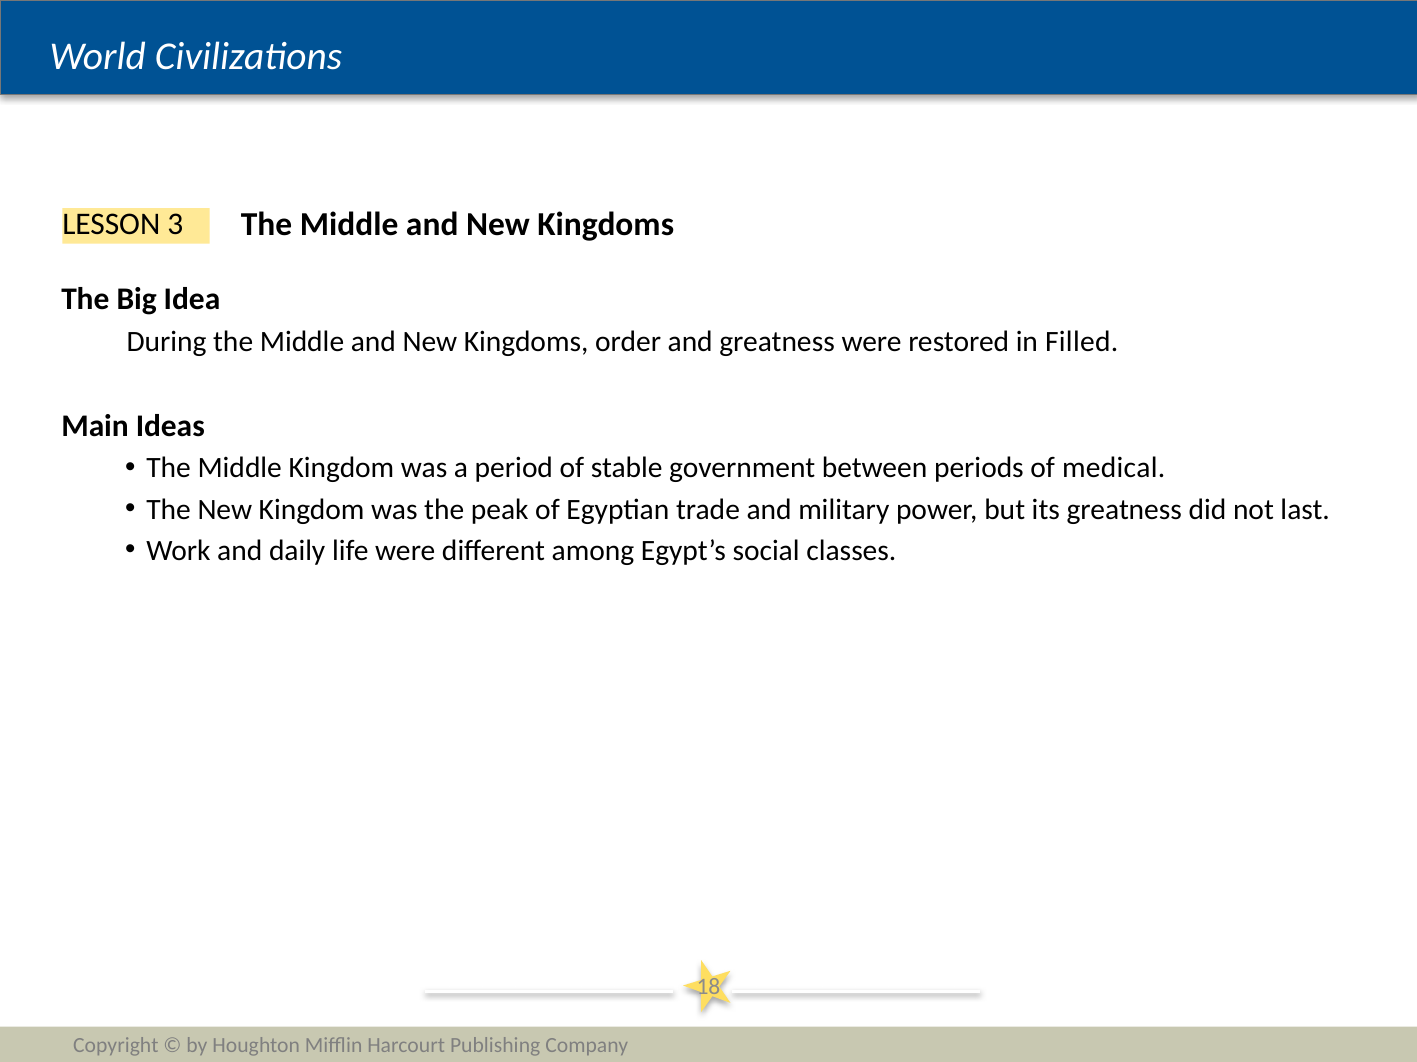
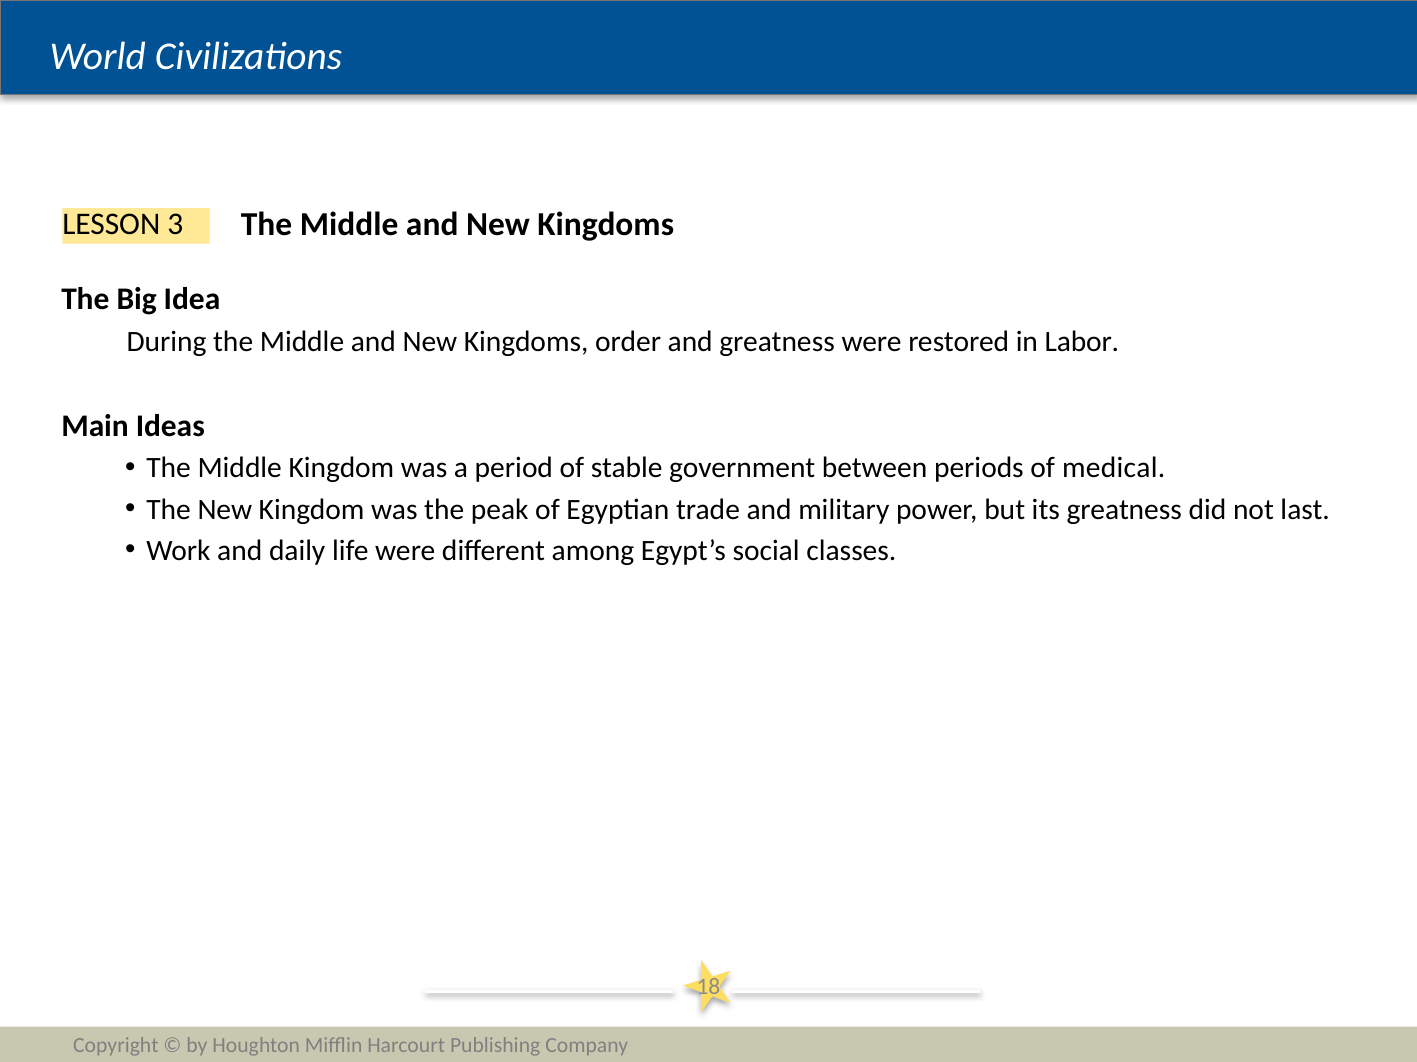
Filled: Filled -> Labor (1082, 342)
